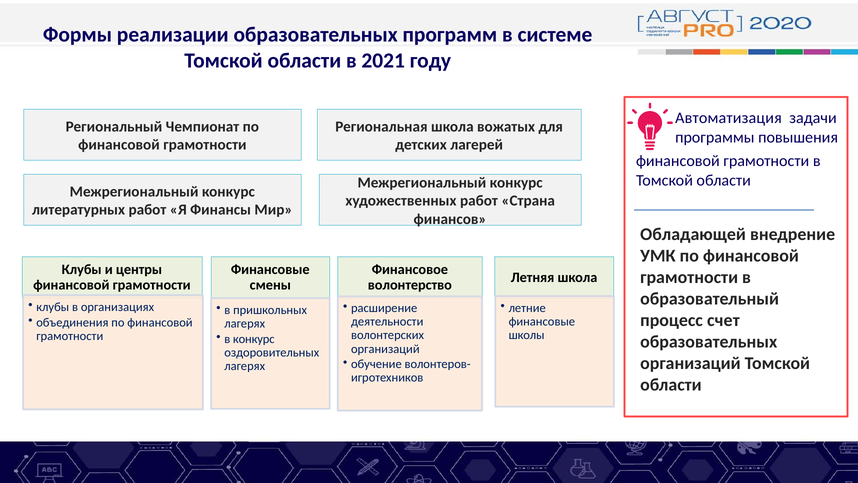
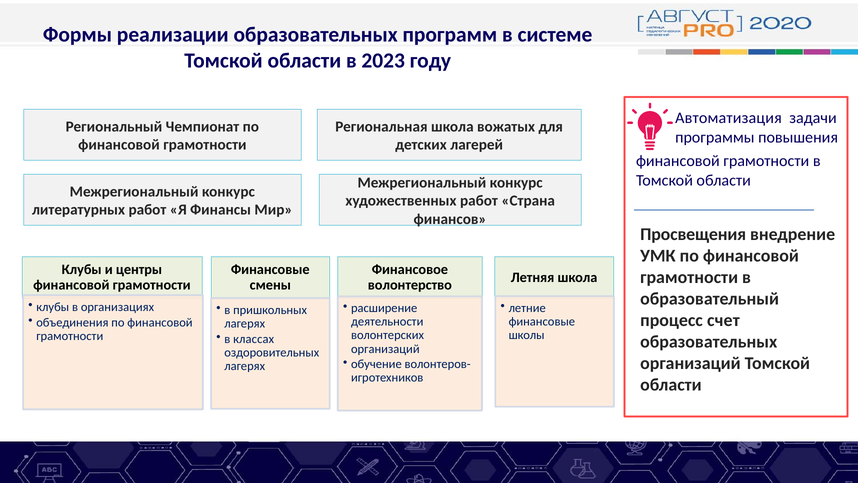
2021: 2021 -> 2023 (383, 61)
Обладающей: Обладающей -> Просвещения (693, 234)
в конкурс: конкурс -> классах (254, 339)
